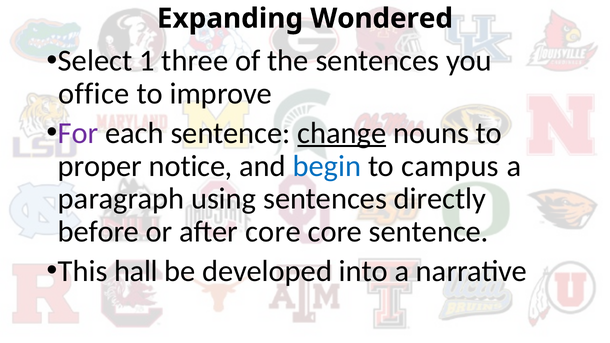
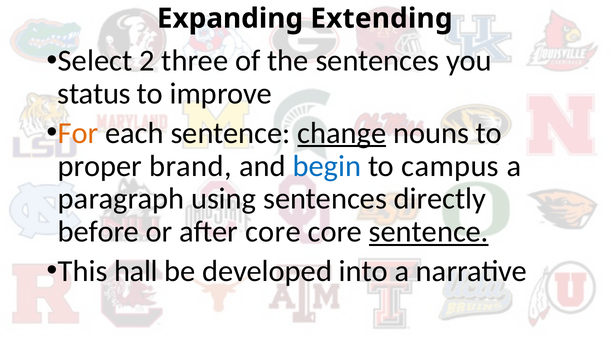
Wondered: Wondered -> Extending (381, 18)
1: 1 -> 2 (147, 61)
office: office -> status (94, 94)
For colour: purple -> orange (78, 133)
notice: notice -> brand (190, 166)
sentence underline: none -> present (429, 232)
